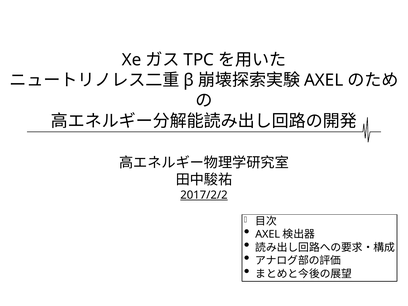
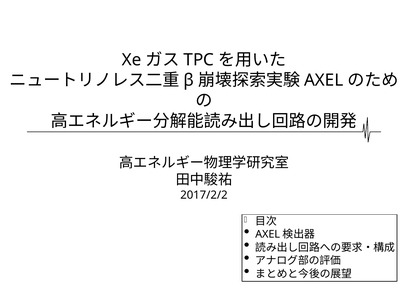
2017/2/2 underline: present -> none (204, 195)
